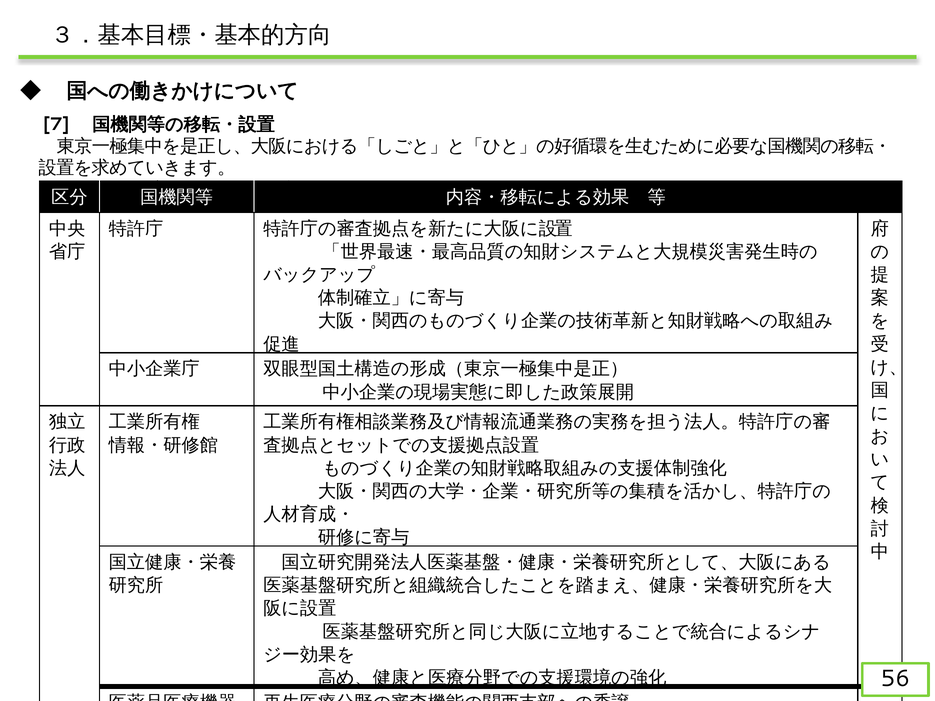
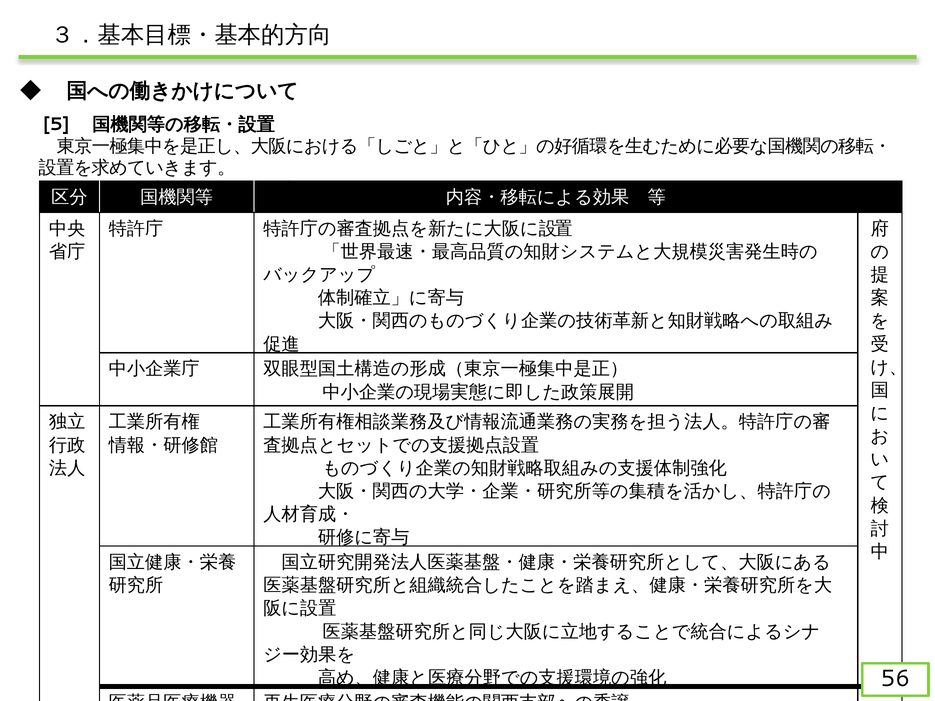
7: 7 -> 5 (56, 124)
